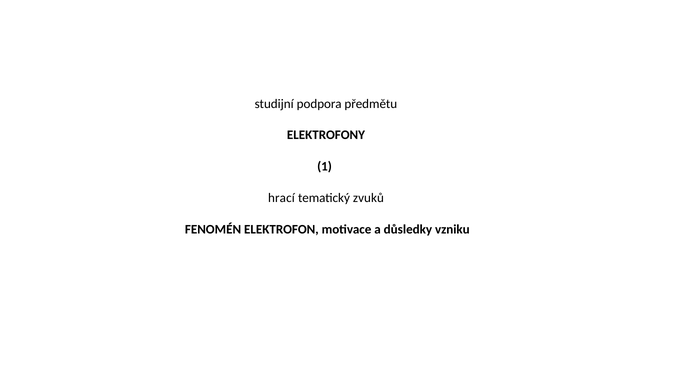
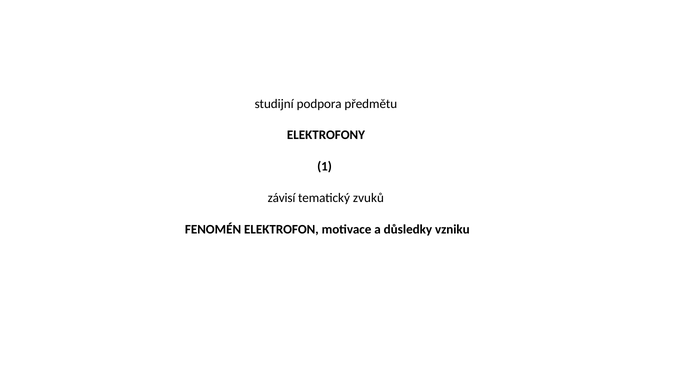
hrací: hrací -> závisí (282, 198)
